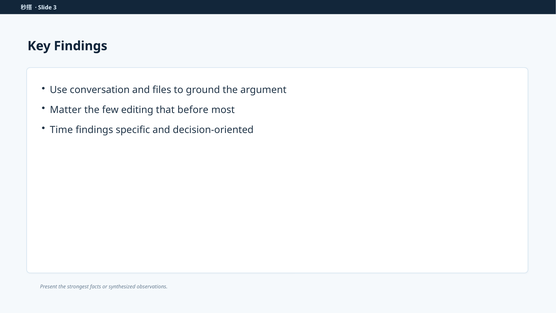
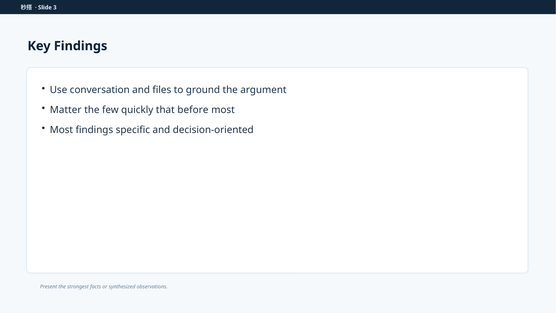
editing: editing -> quickly (137, 110)
Time: Time -> Most (61, 130)
